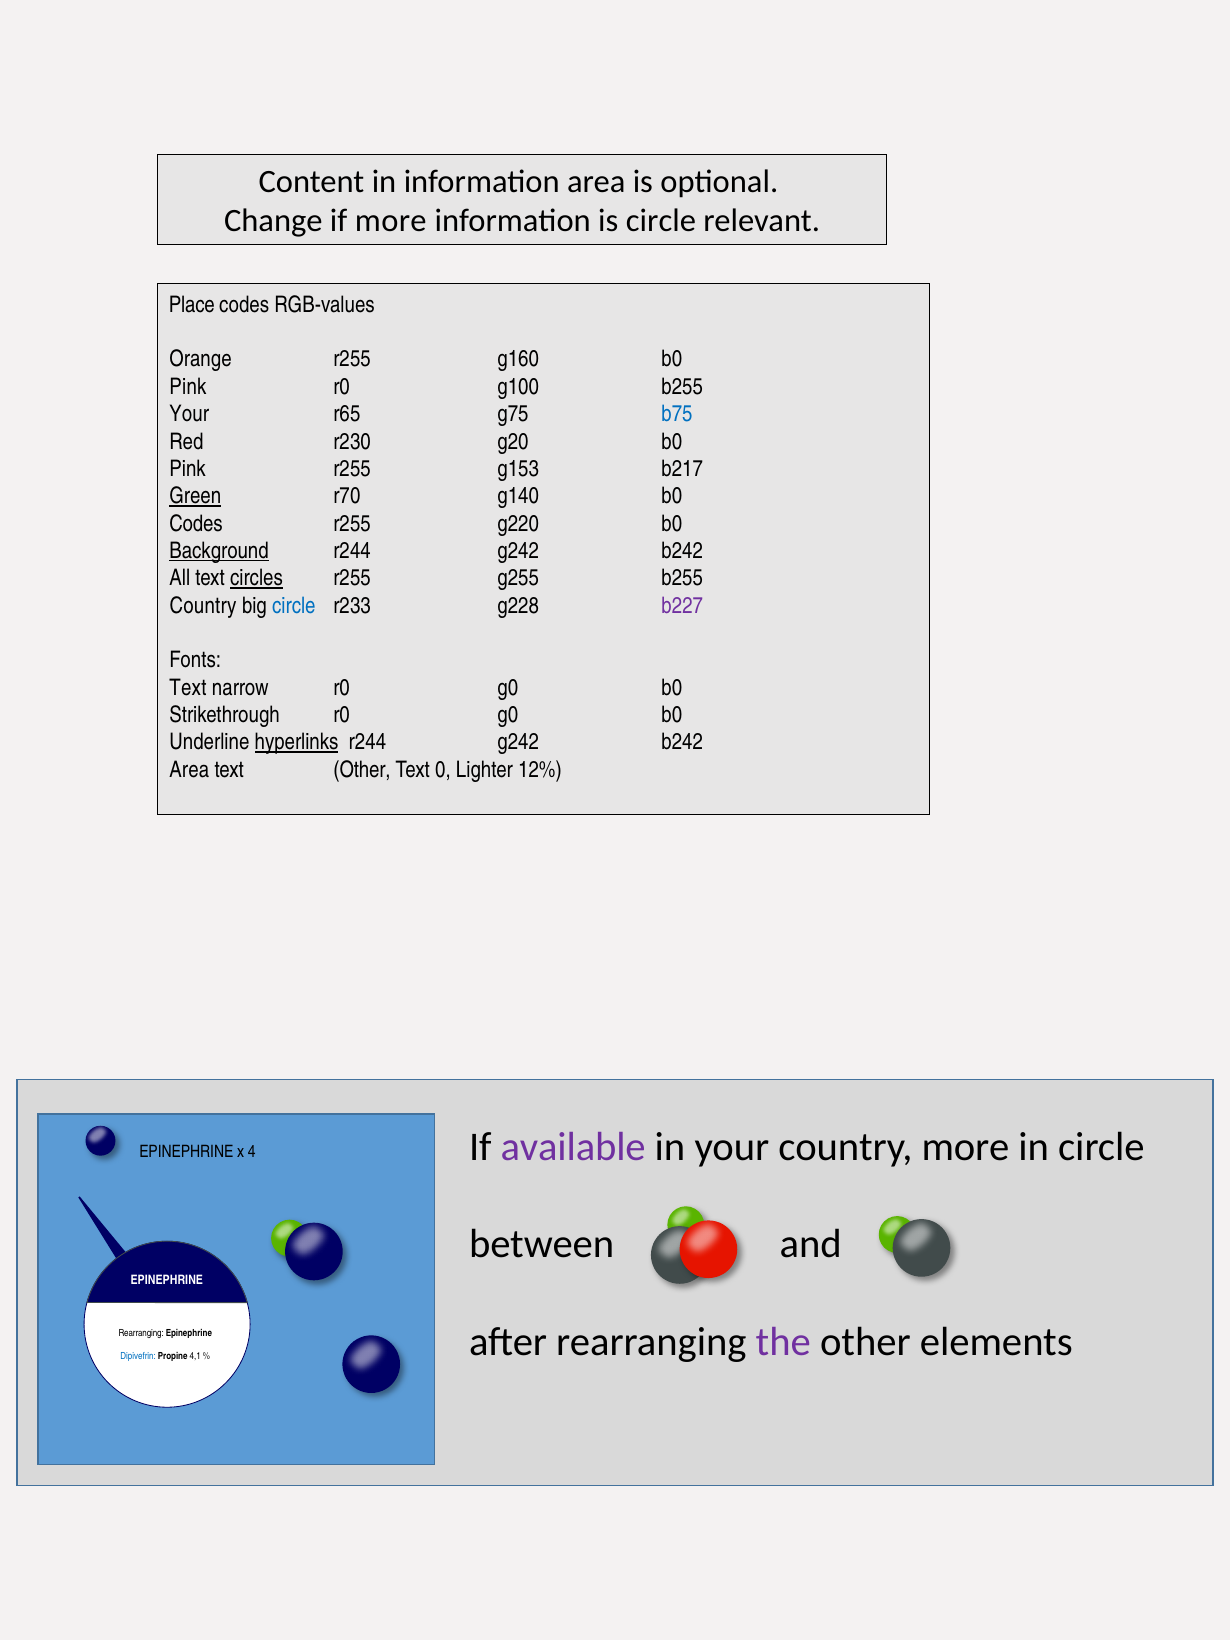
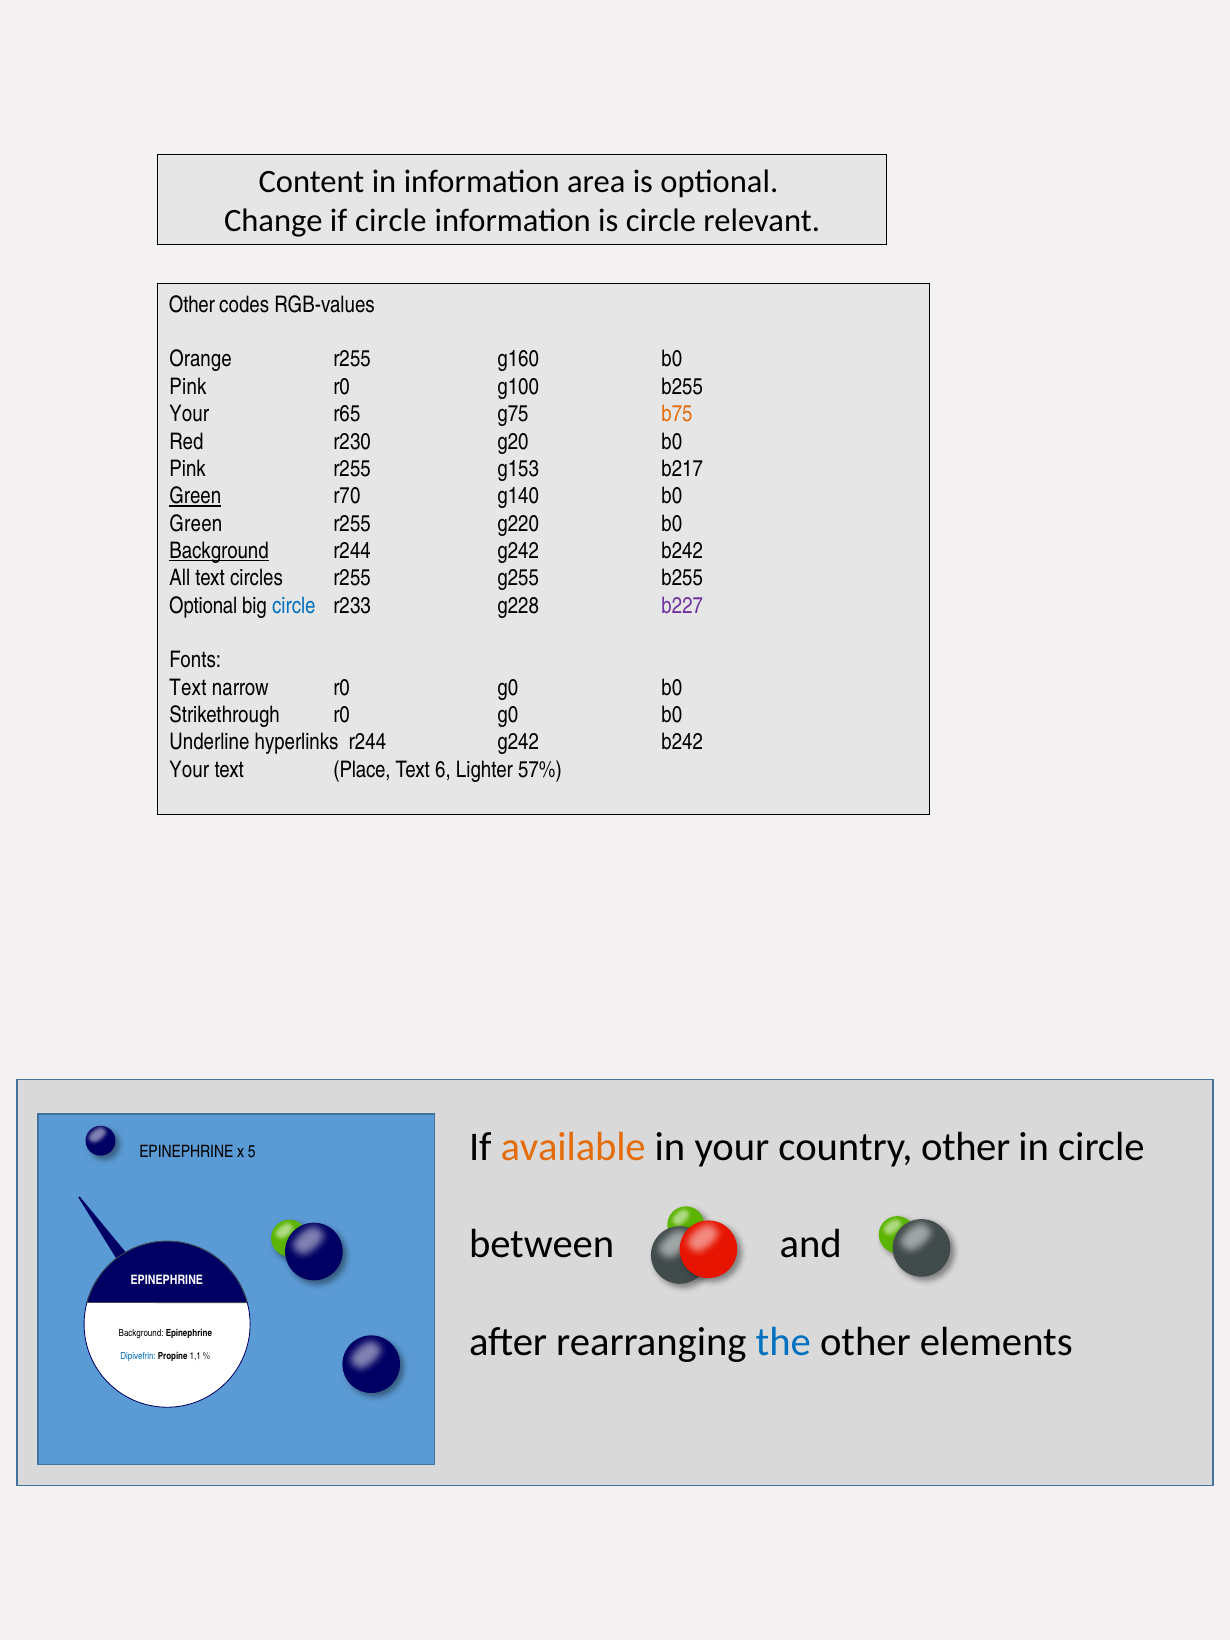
if more: more -> circle (391, 221)
Place: Place -> Other (192, 305)
b75 colour: blue -> orange (677, 414)
Codes: Codes -> Green (196, 524)
circles underline: present -> none (257, 578)
Country: Country -> Optional (203, 606)
hyperlinks underline: present -> none (297, 742)
Area: Area -> Your (189, 770)
text Other: Other -> Place (362, 770)
0: 0 -> 6 (443, 770)
12%: 12% -> 57% (540, 770)
available colour: purple -> orange (573, 1147)
country more: more -> other (966, 1147)
4: 4 -> 5 (252, 1152)
the colour: purple -> blue (783, 1342)
Rearranging: Rearranging -> Background (141, 1333)
4,1: 4,1 -> 1,1 (195, 1356)
